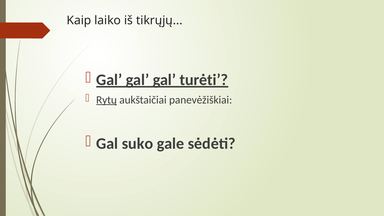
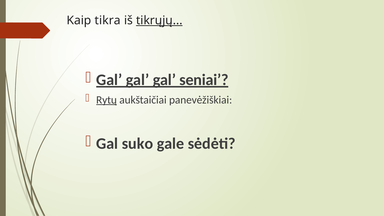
laiko: laiko -> tikra (108, 20)
tikrųjų underline: none -> present (159, 20)
turėti: turėti -> seniai (204, 80)
